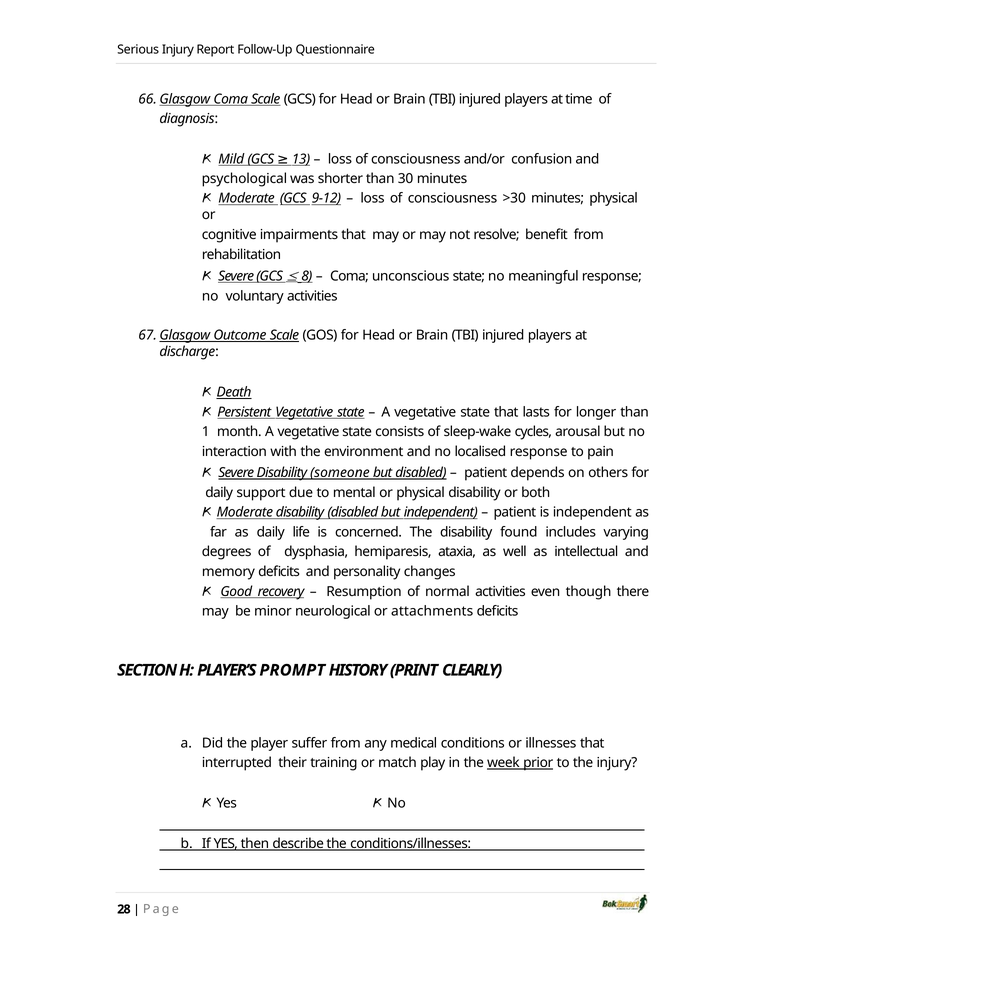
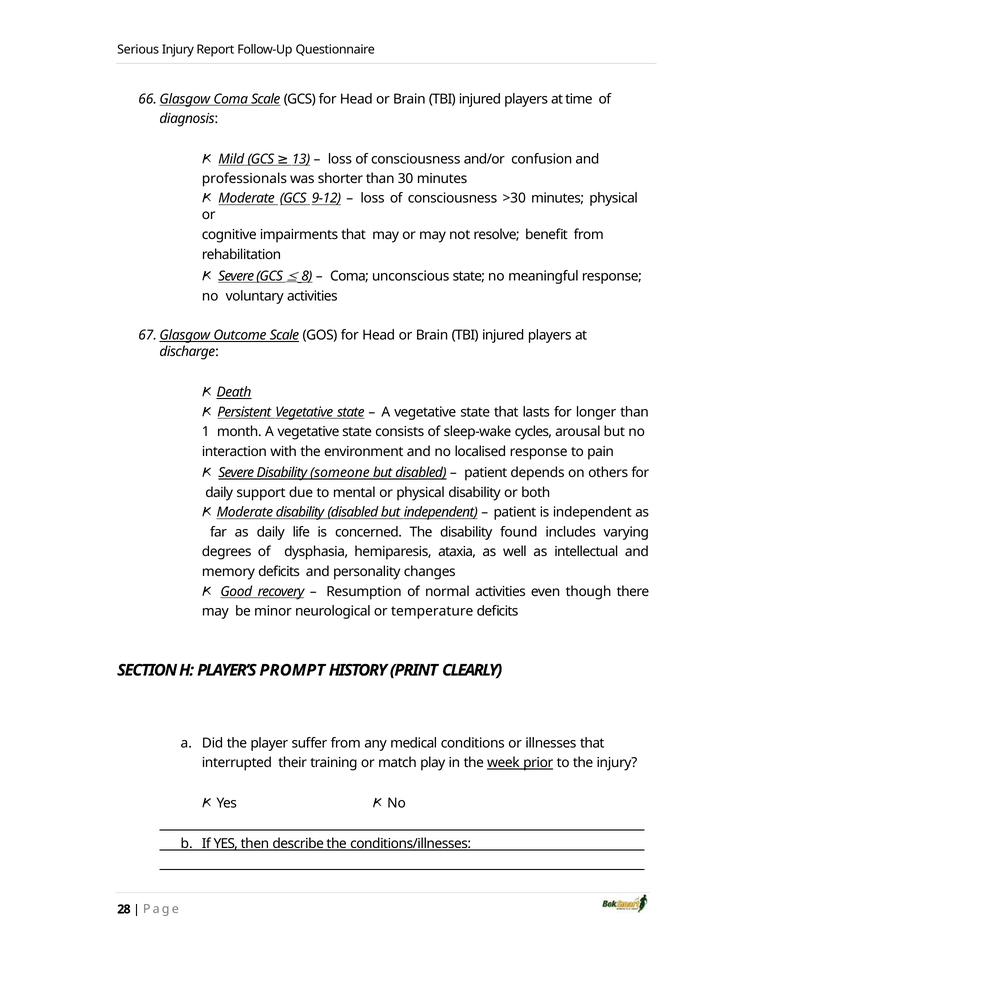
psychological: psychological -> professionals (244, 179)
attachments: attachments -> temperature (432, 611)
